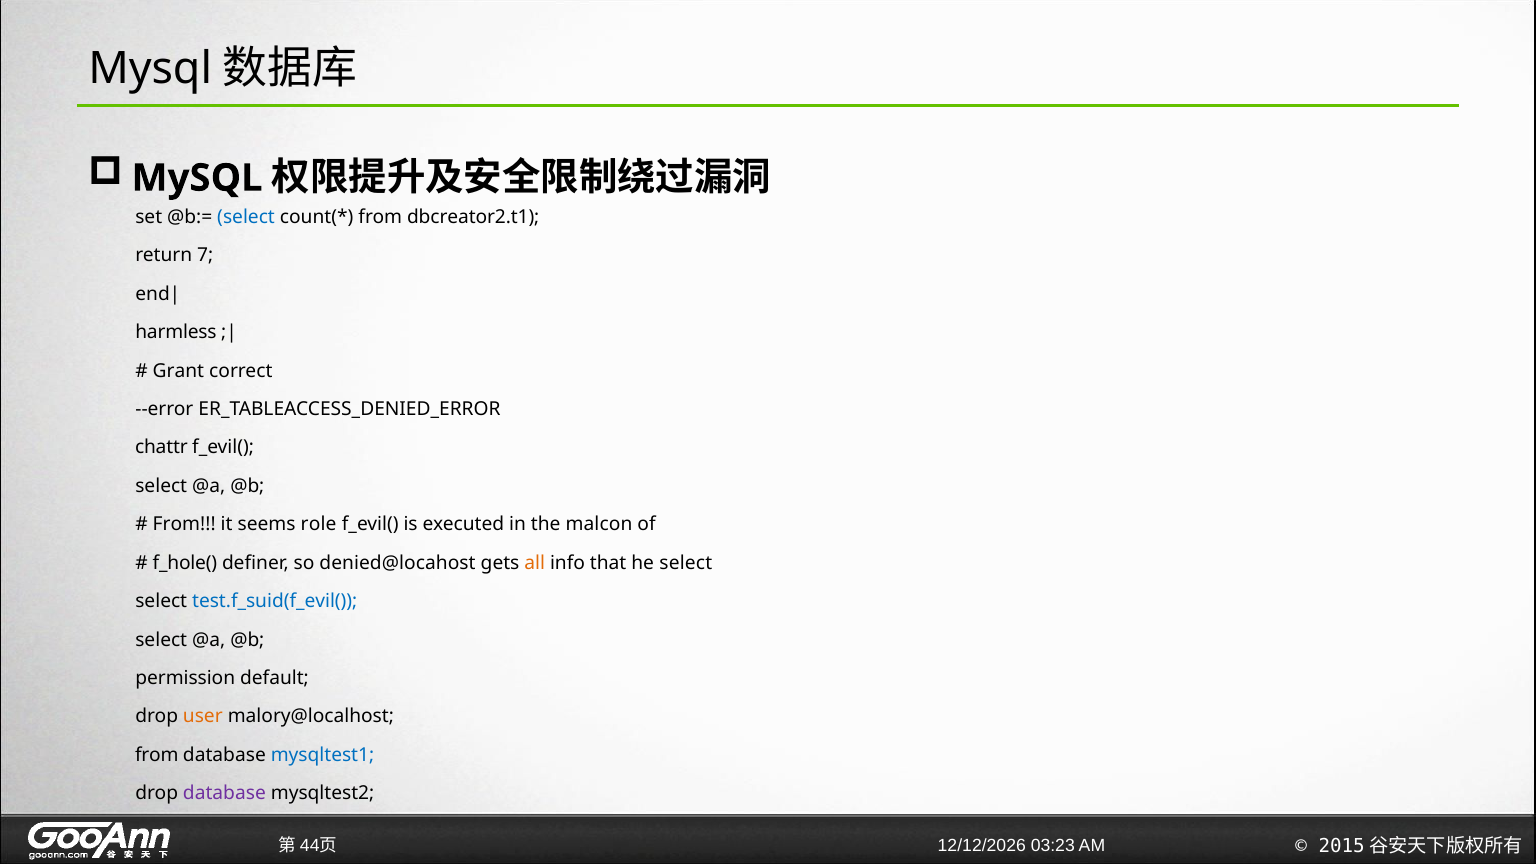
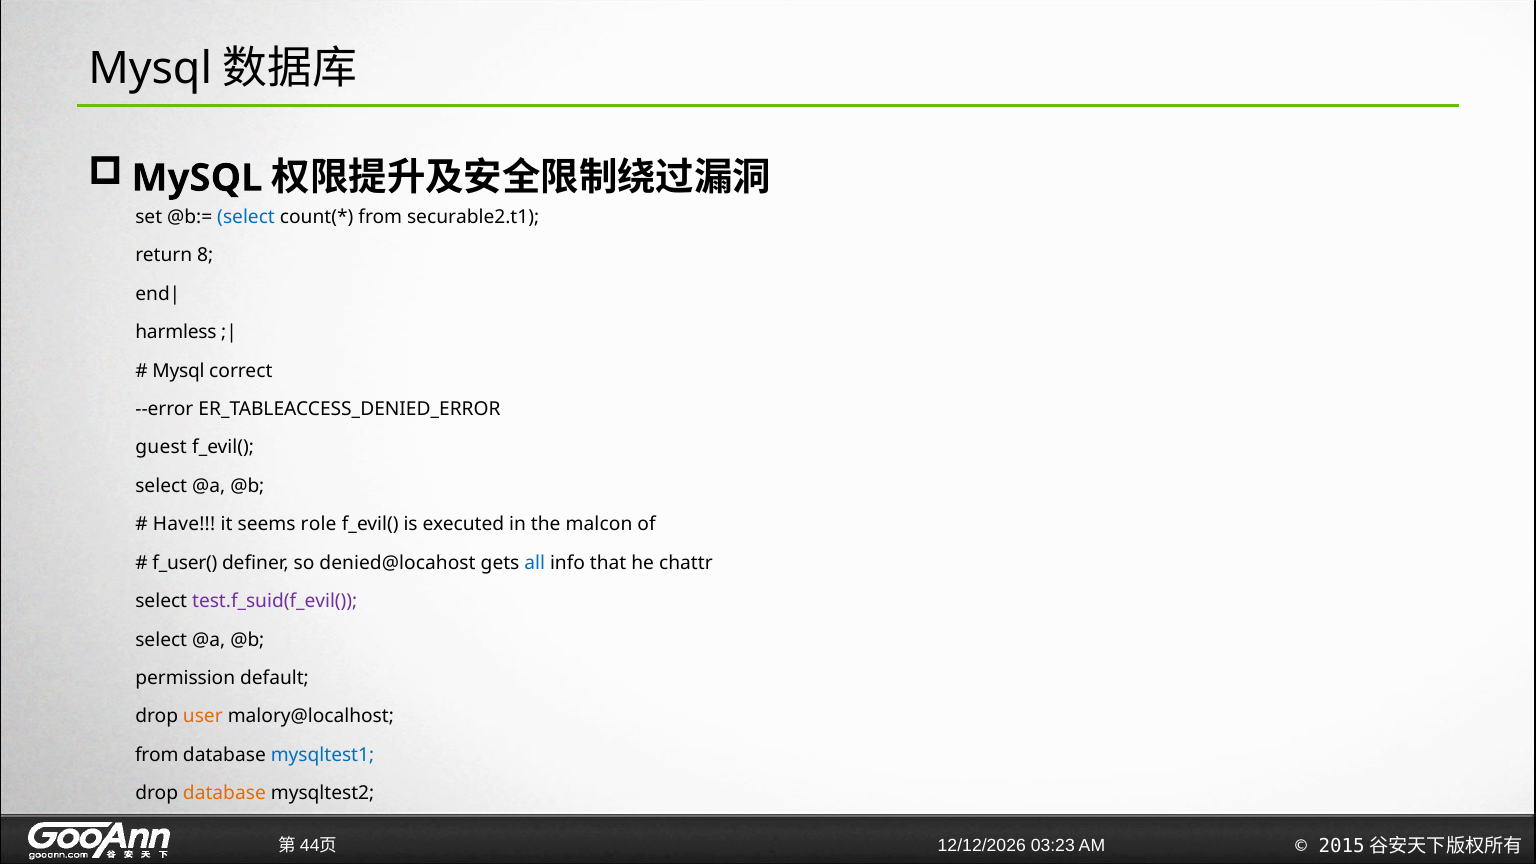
dbcreator2.t1: dbcreator2.t1 -> securable2.t1 (473, 217)
7: 7 -> 8 (205, 256)
Grant: Grant -> Mysql (179, 371)
chattr: chattr -> guest (161, 448)
From: From -> Have (184, 524)
f_hole(: f_hole( -> f_user( (185, 563)
all colour: orange -> blue (535, 563)
he select: select -> chattr (686, 563)
test.f_suid(f_evil( colour: blue -> purple (275, 601)
database colour: purple -> orange (224, 793)
